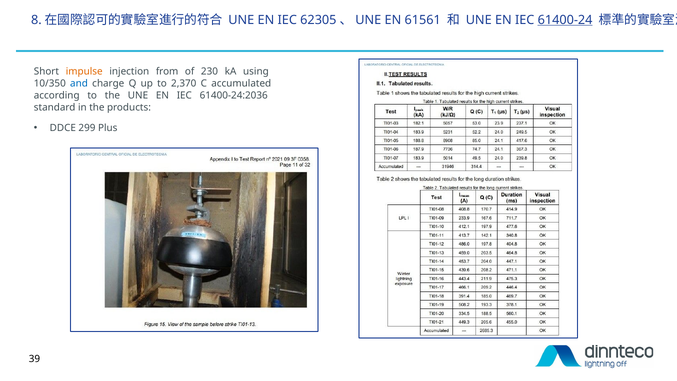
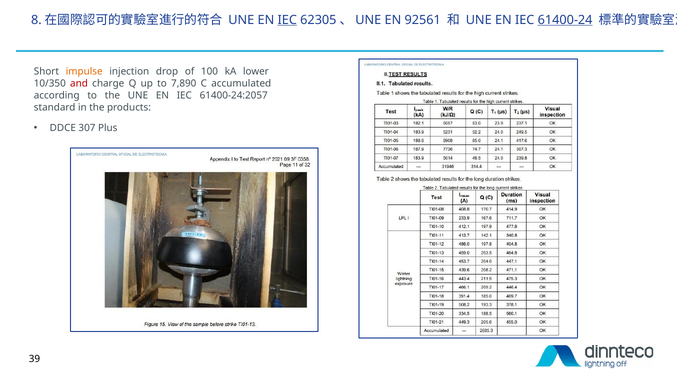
IEC underline: none -> present (287, 20)
61561: 61561 -> 92561 (423, 20)
from: from -> drop (167, 72)
230: 230 -> 100 (209, 72)
using: using -> lower (256, 72)
and colour: blue -> red (79, 83)
2,370: 2,370 -> 7,890 (184, 83)
61400-24:2036: 61400-24:2036 -> 61400-24:2057 (234, 95)
299: 299 -> 307 (87, 128)
